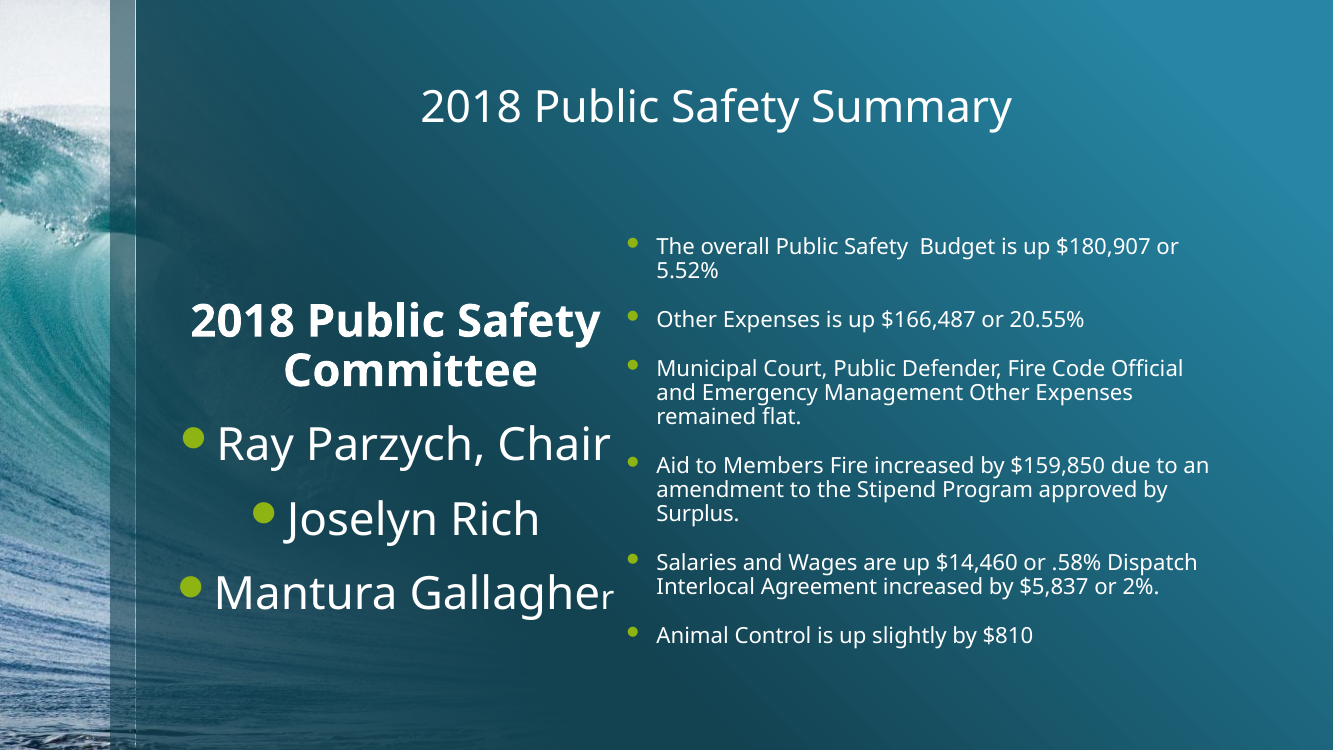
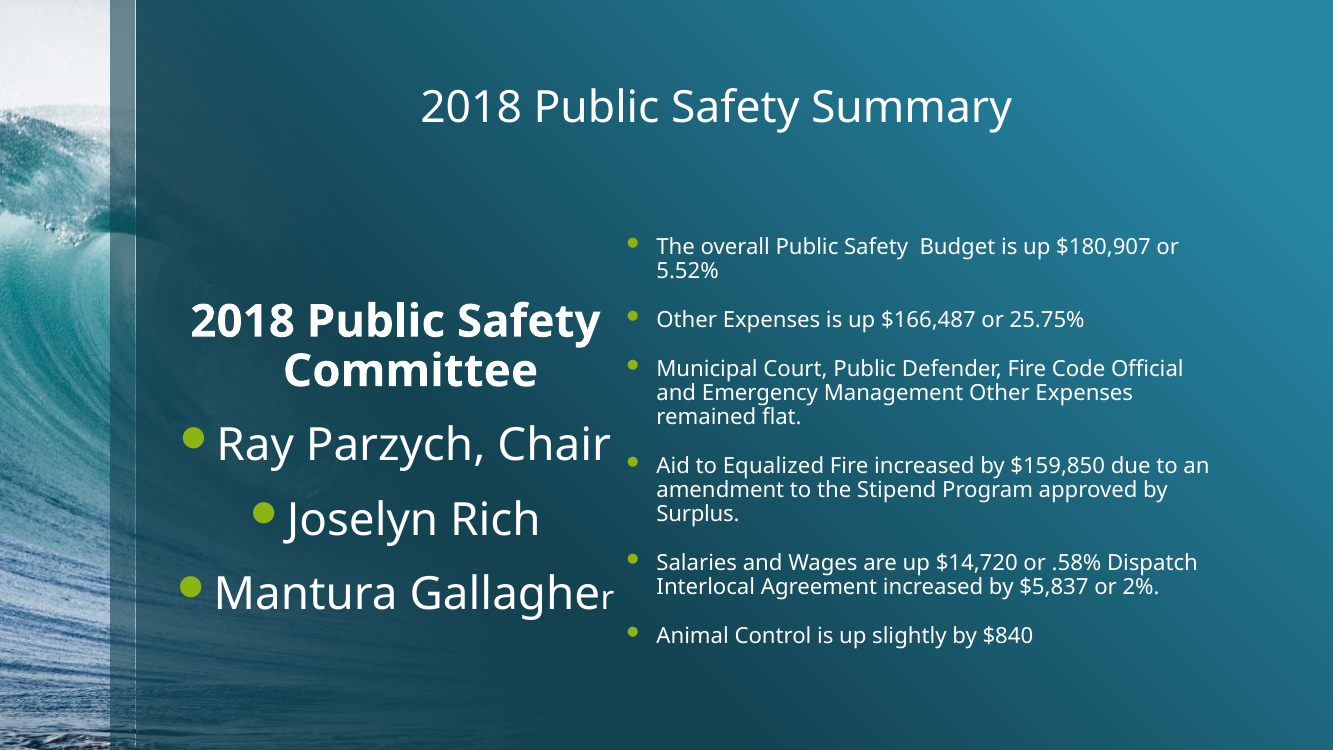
20.55%: 20.55% -> 25.75% (1047, 320)
Members: Members -> Equalized (773, 466)
$14,460: $14,460 -> $14,720 (977, 563)
$810: $810 -> $840 (1008, 636)
